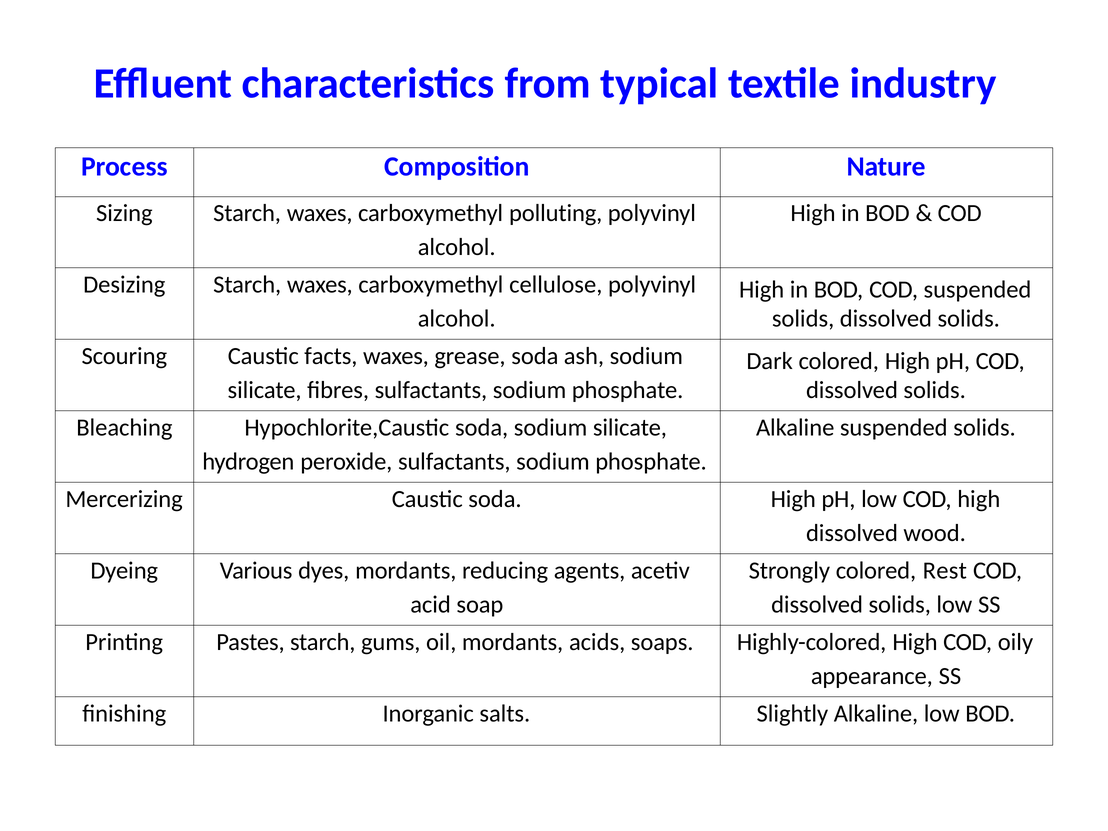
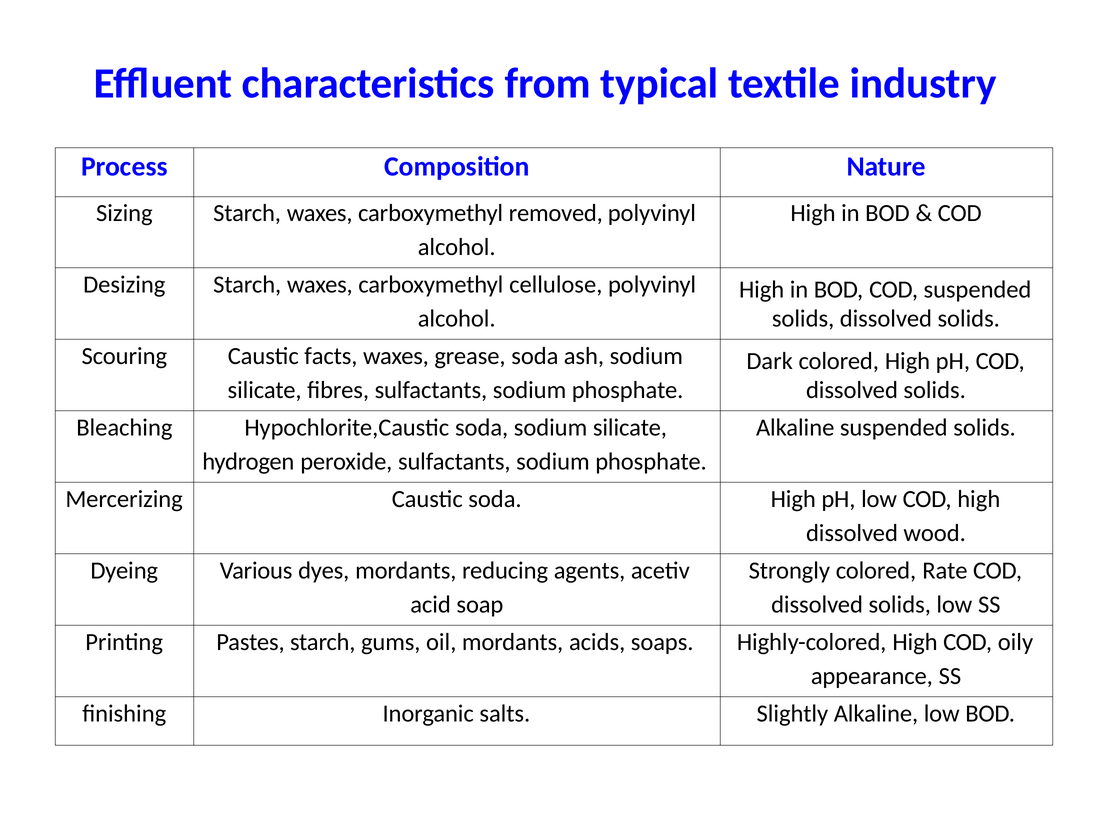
polluting: polluting -> removed (556, 213)
Rest: Rest -> Rate (945, 571)
